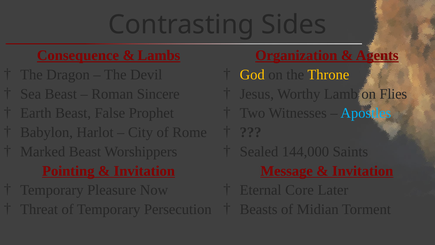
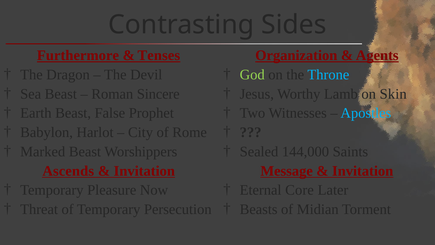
Consequence: Consequence -> Furthermore (78, 55)
Lambs: Lambs -> Tenses (159, 55)
God colour: yellow -> light green (252, 75)
Throne colour: yellow -> light blue (328, 75)
Flies: Flies -> Skin (393, 94)
Pointing: Pointing -> Ascends (68, 171)
